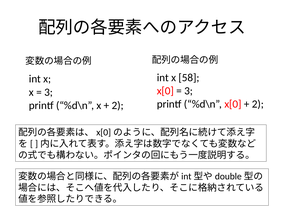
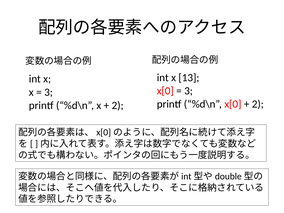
58: 58 -> 13 (189, 78)
